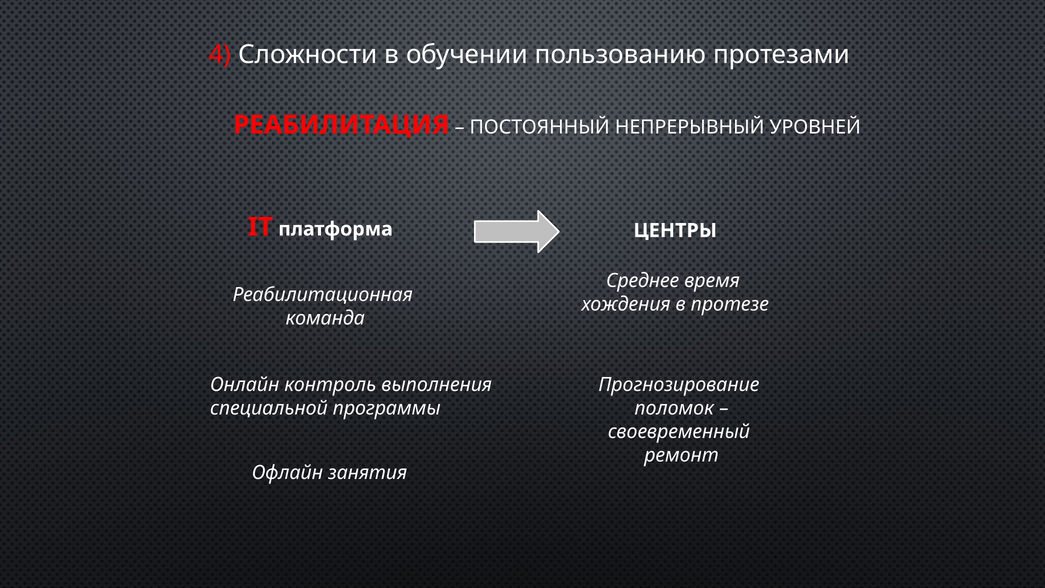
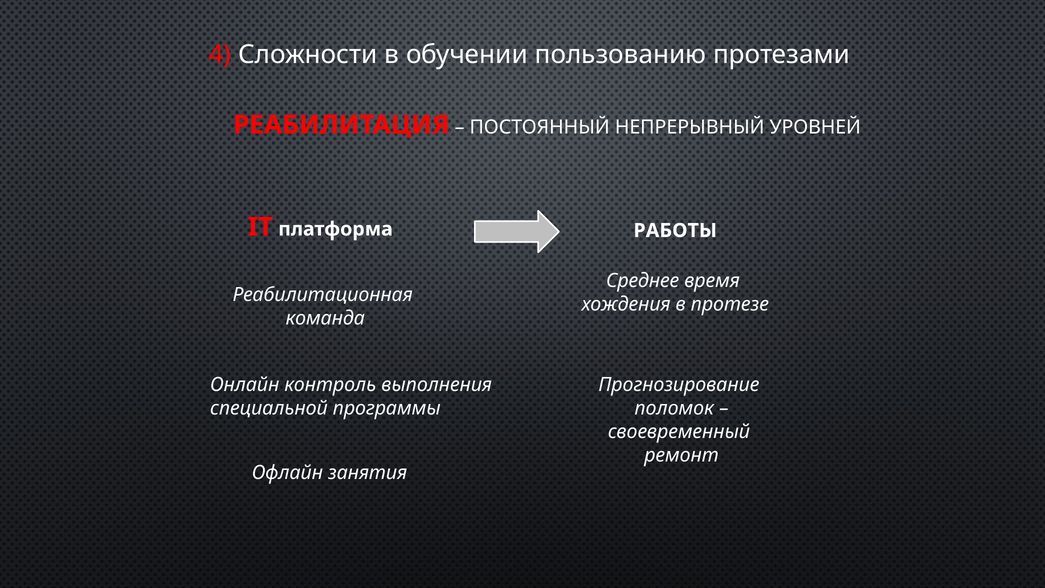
ЦЕНТРЫ: ЦЕНТРЫ -> РАБОТЫ (675, 231)
